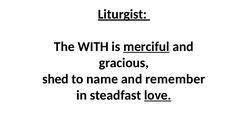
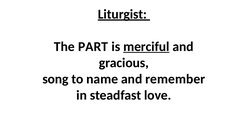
WITH: WITH -> PART (93, 47)
shed: shed -> song (55, 79)
love underline: present -> none (158, 95)
